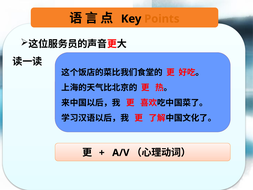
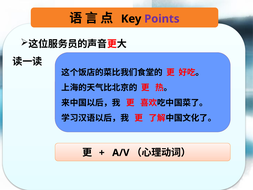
Points colour: orange -> purple (162, 19)
